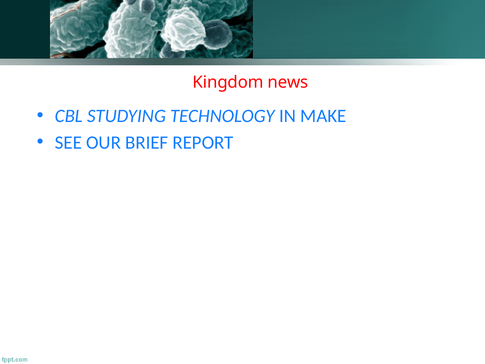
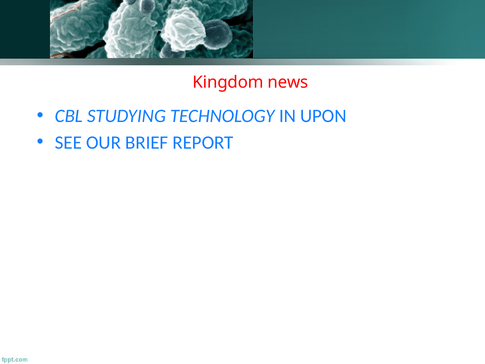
MAKE: MAKE -> UPON (323, 116)
